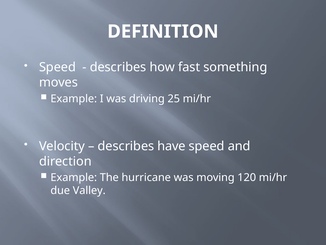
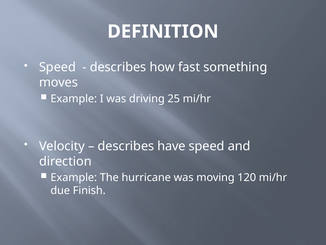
Valley: Valley -> Finish (89, 190)
